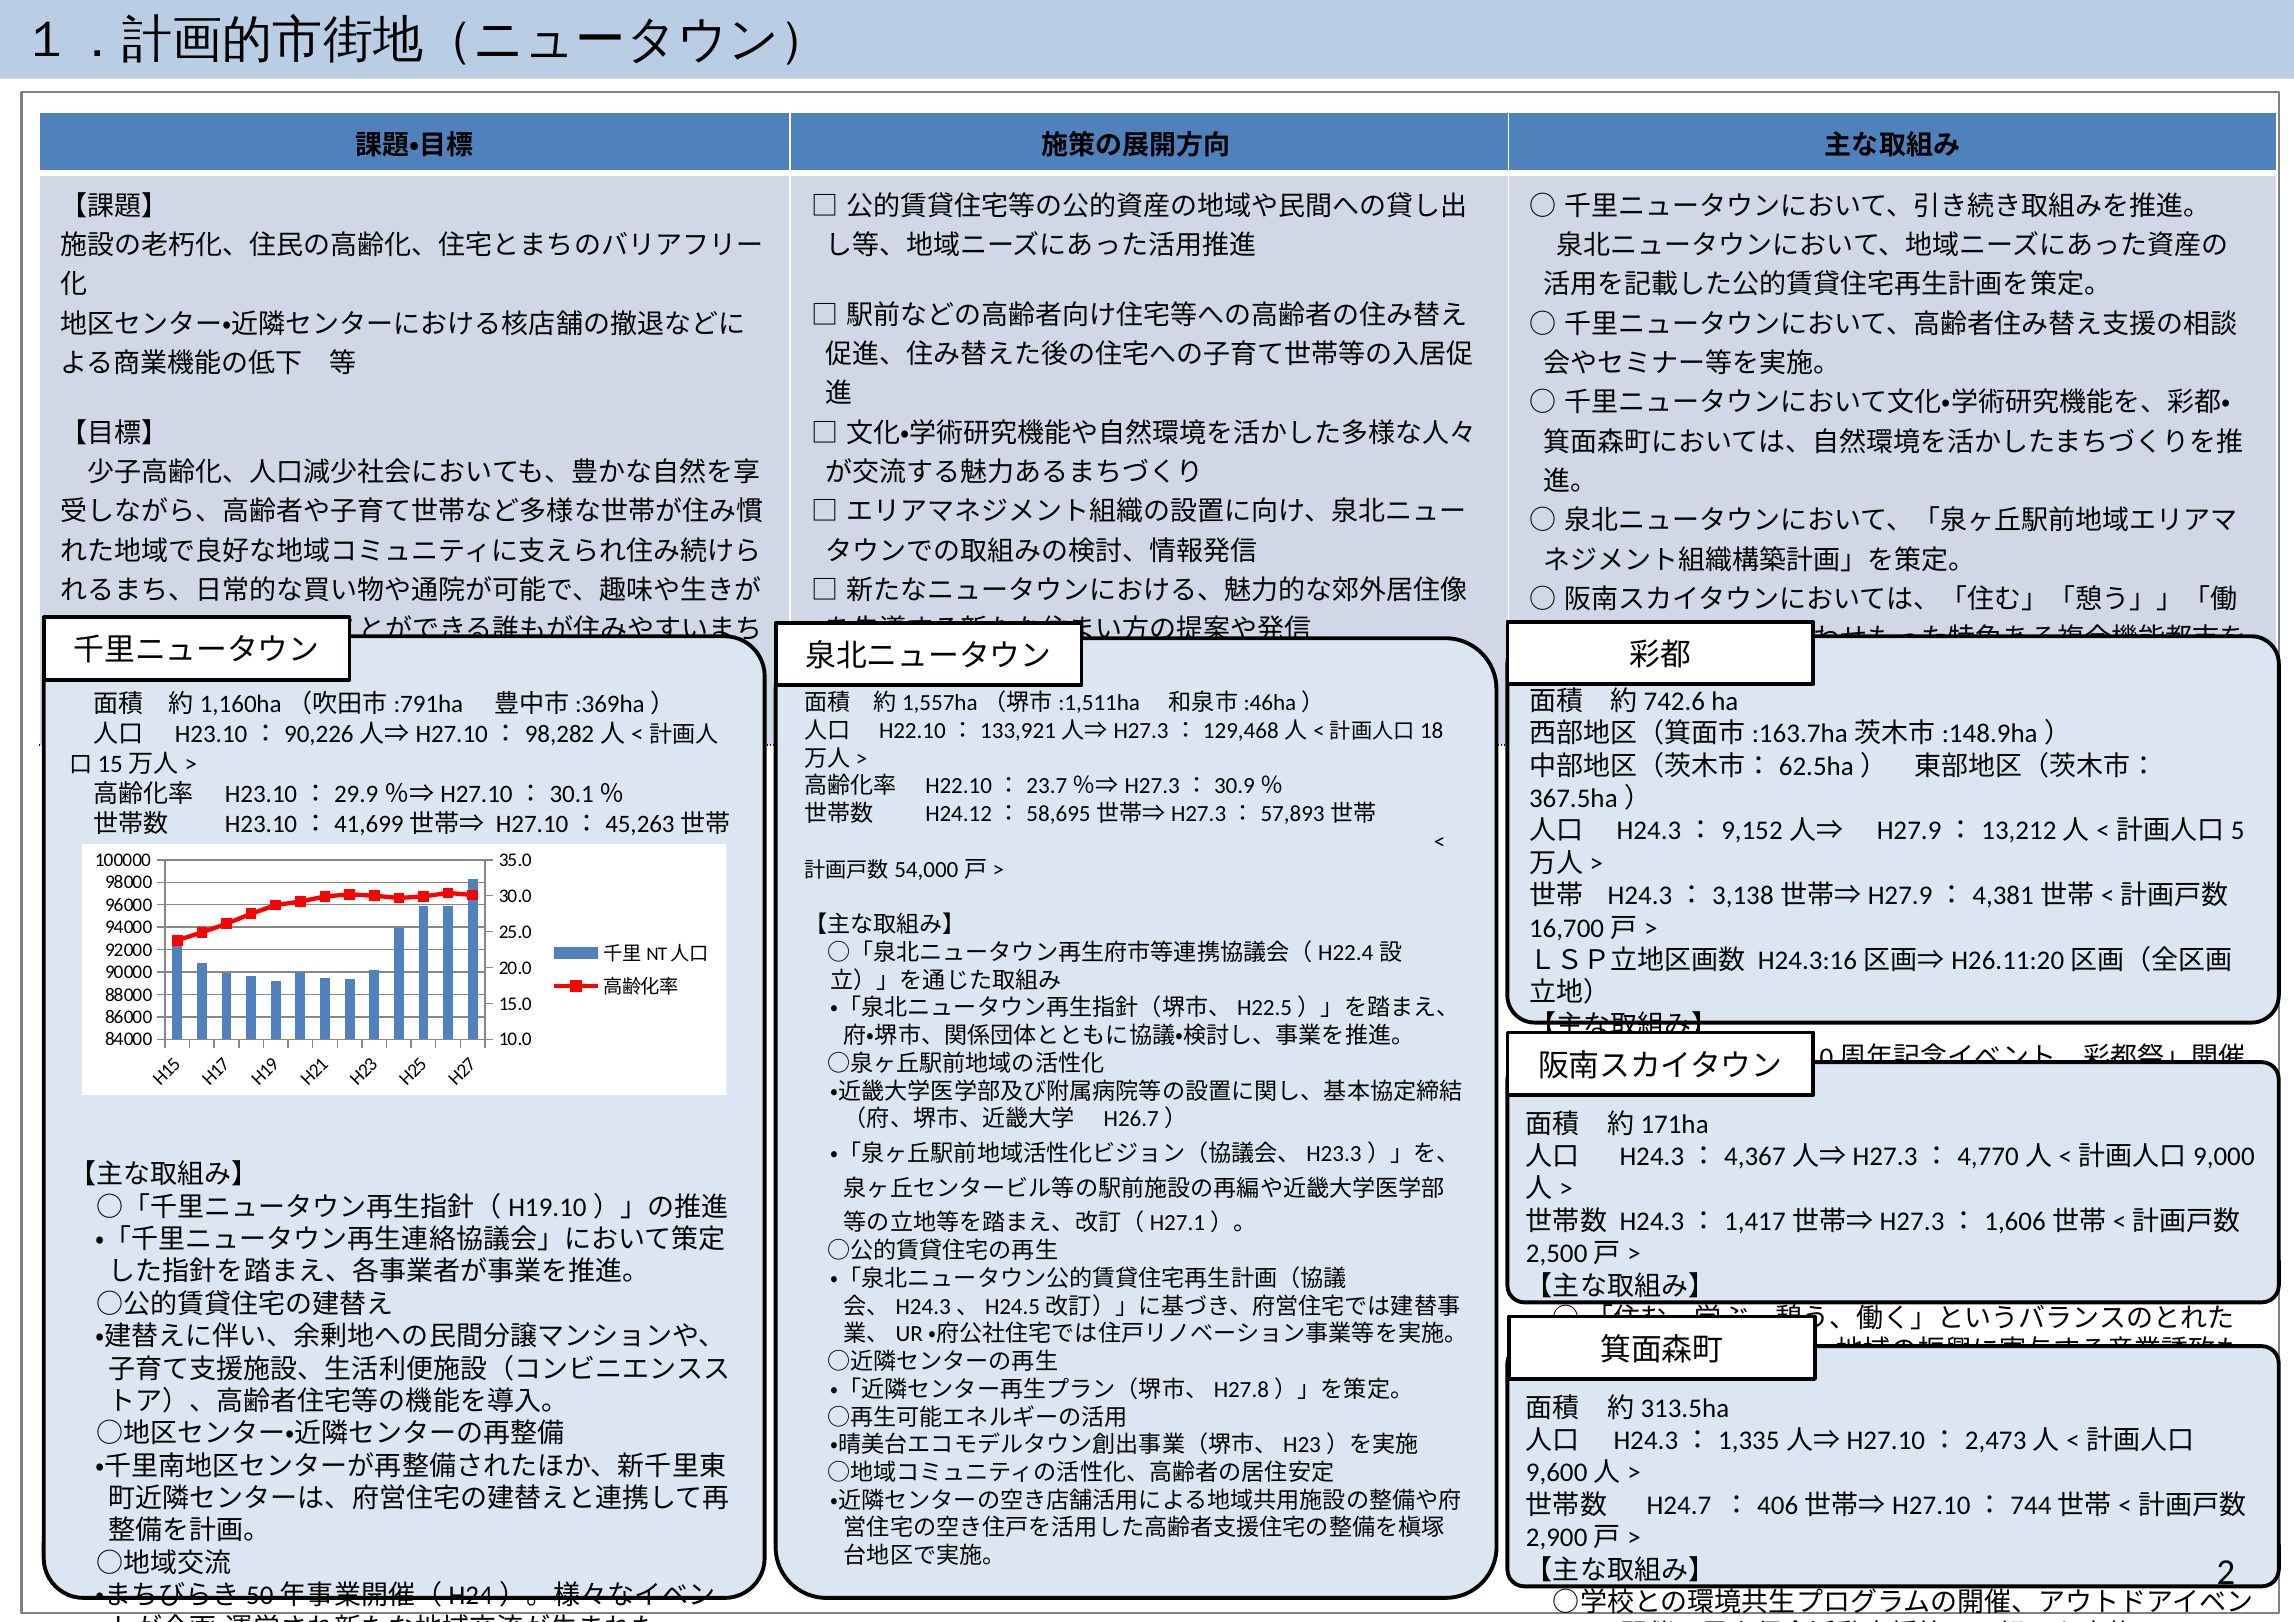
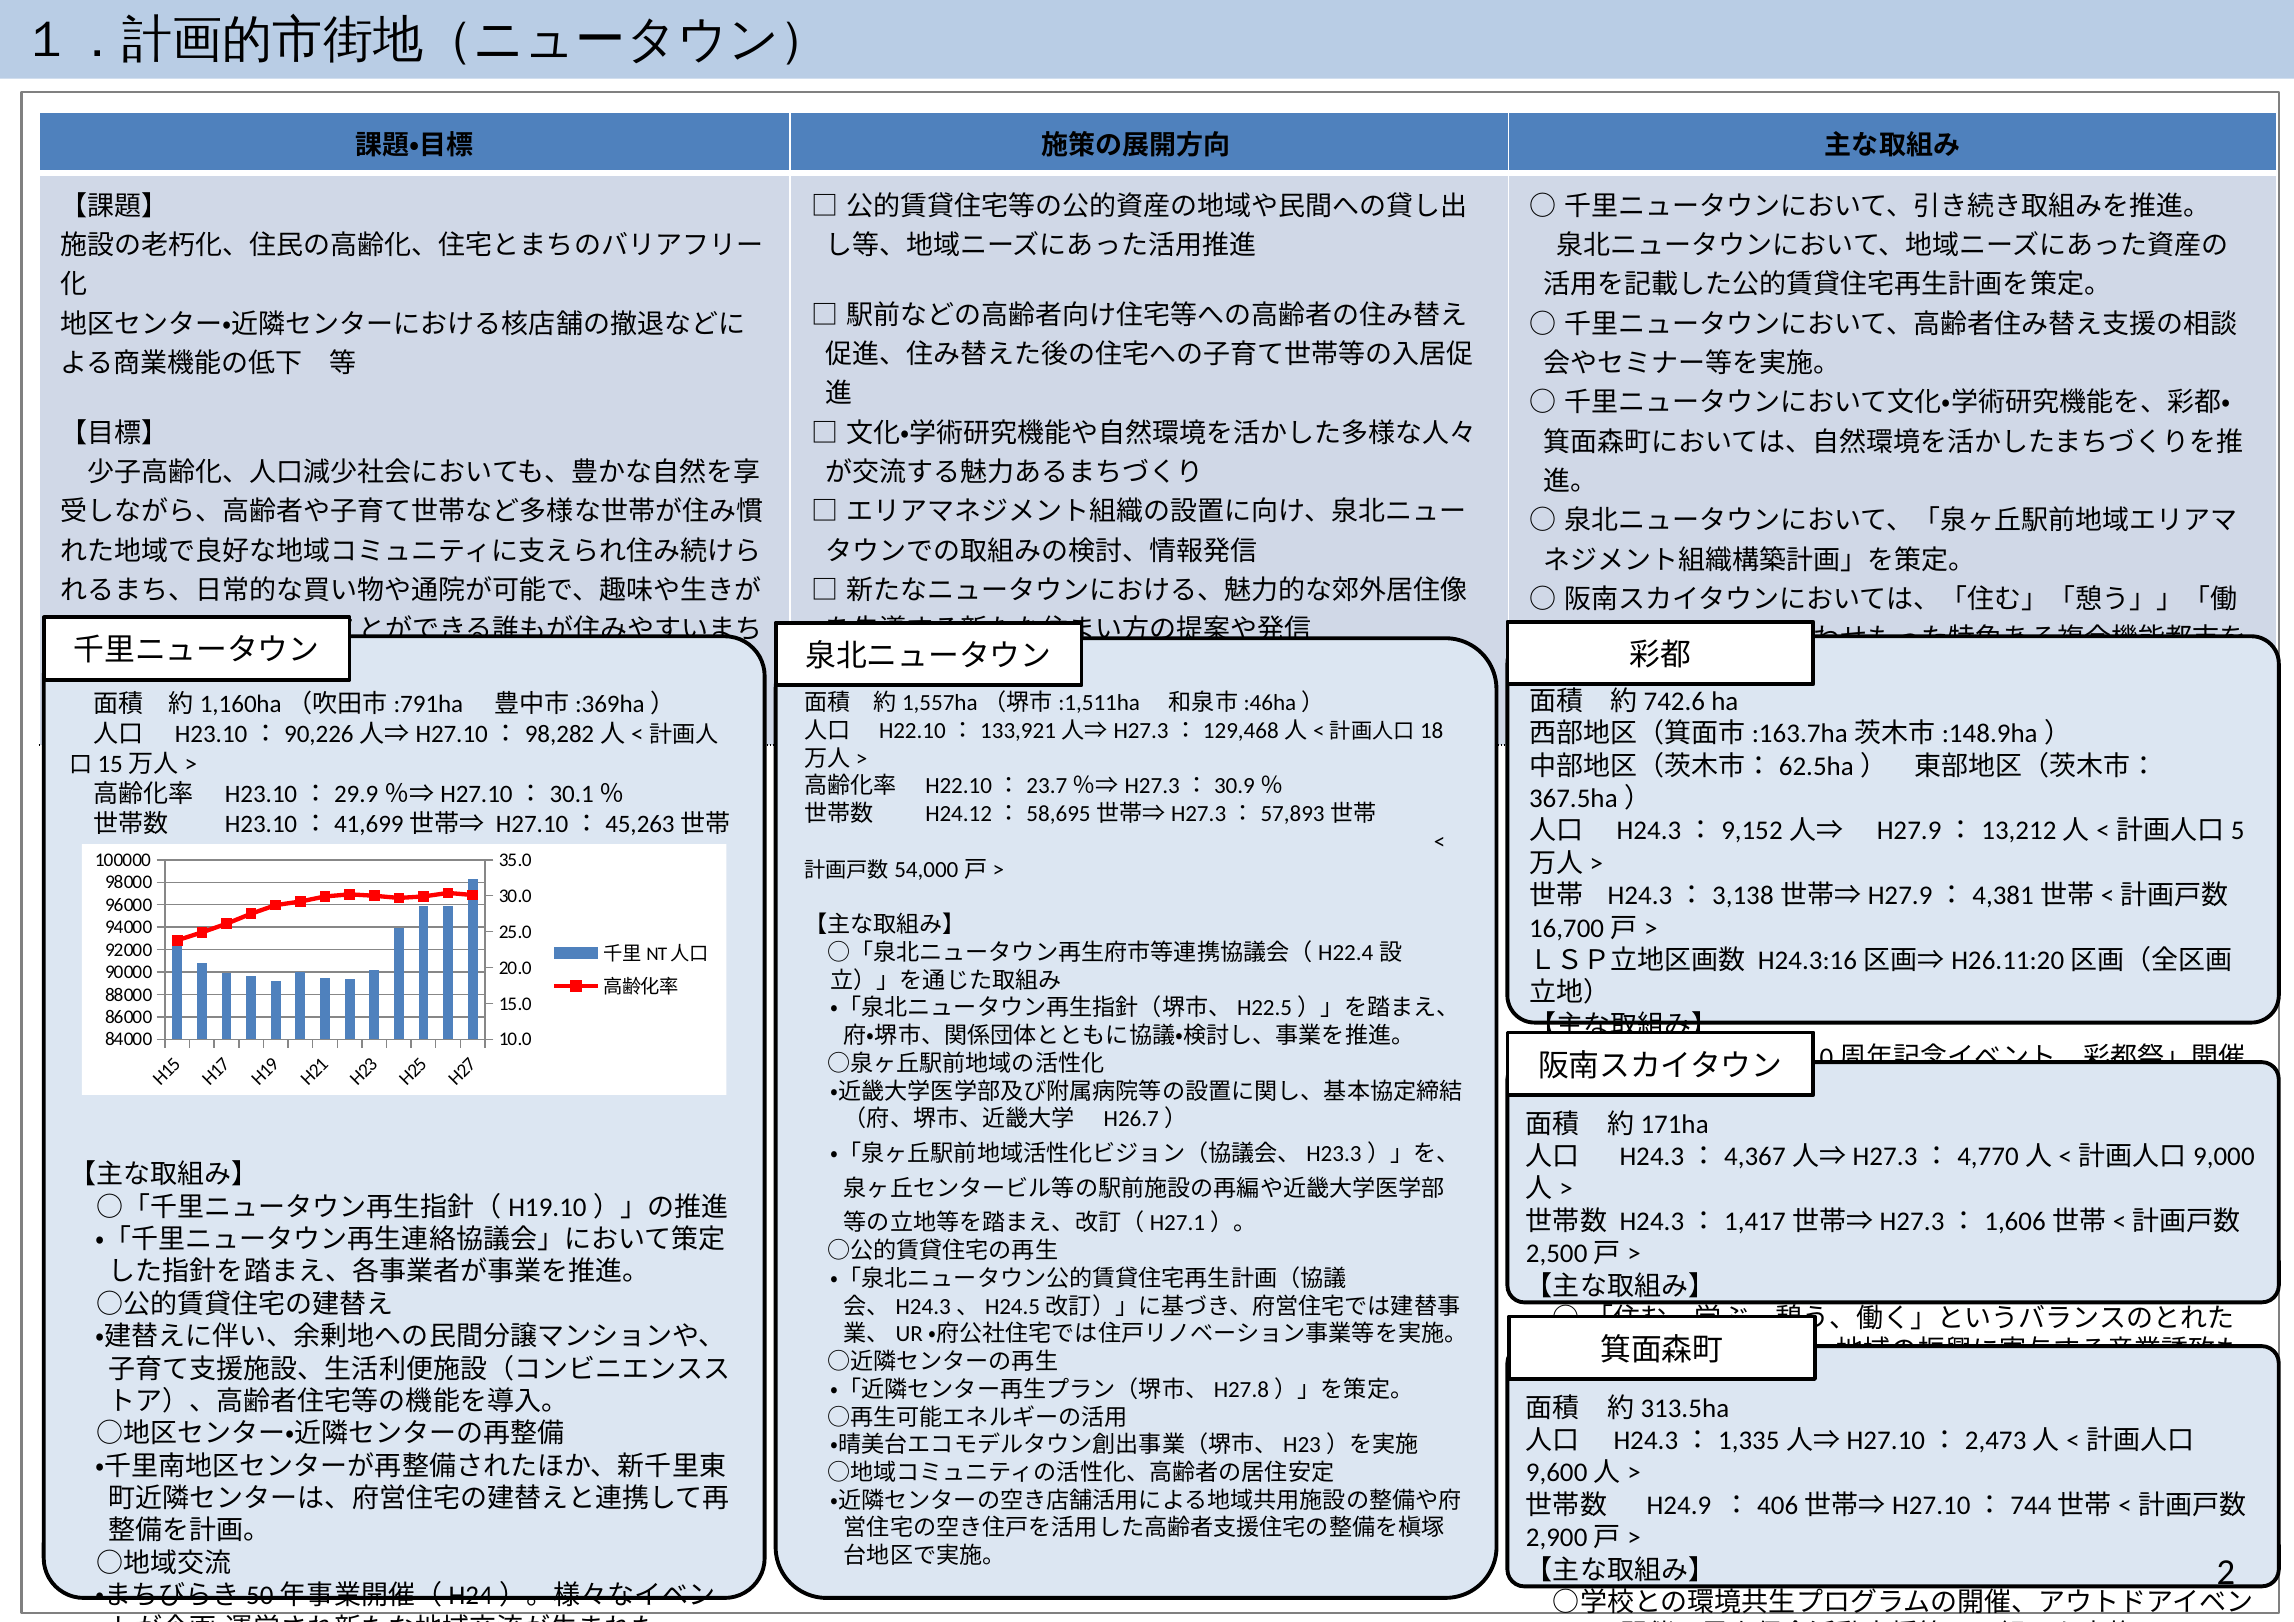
H24.7: H24.7 -> H24.9 (1679, 1506)
